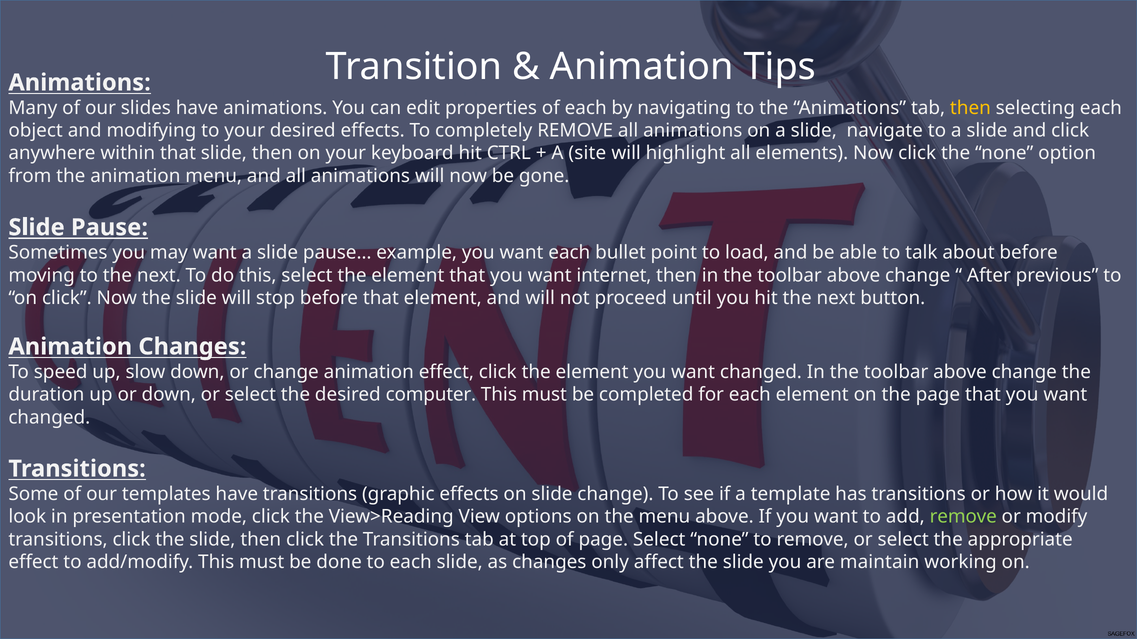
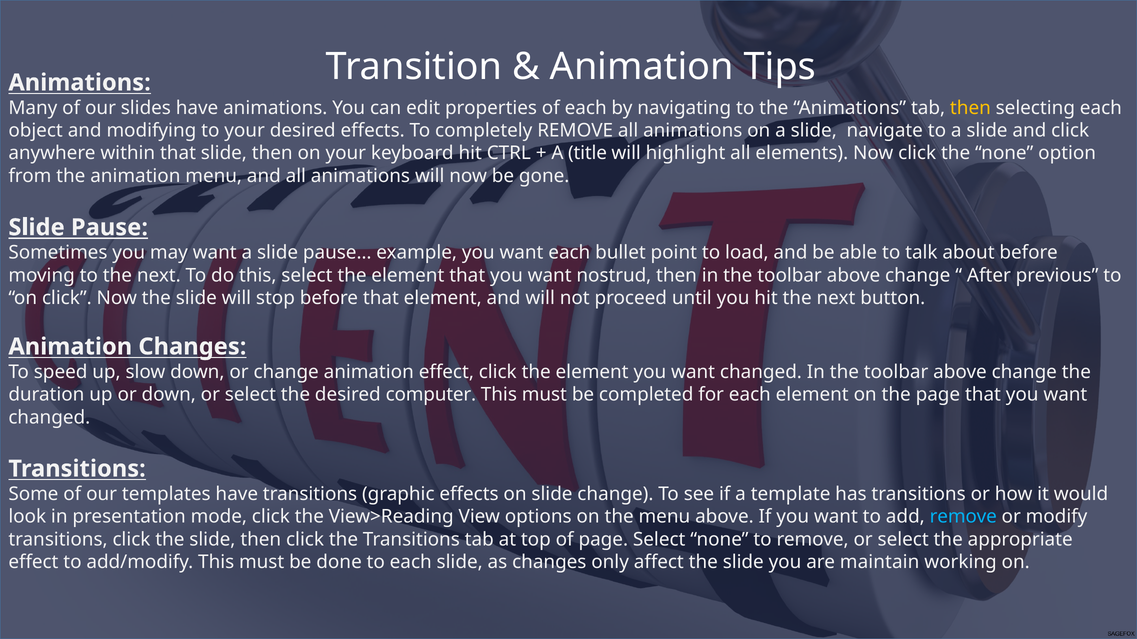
site: site -> title (588, 153)
internet: internet -> nostrud (614, 276)
remove colour: light green -> light blue (963, 517)
